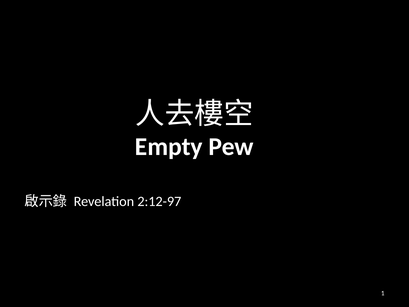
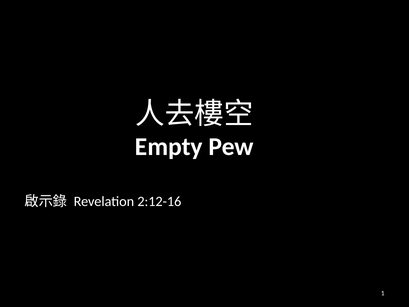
2:12-97: 2:12-97 -> 2:12-16 (159, 201)
